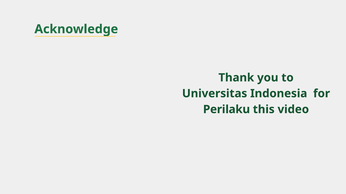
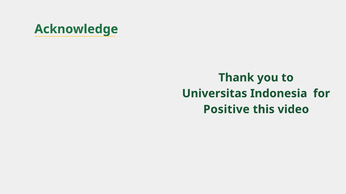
Perilaku: Perilaku -> Positive (226, 110)
